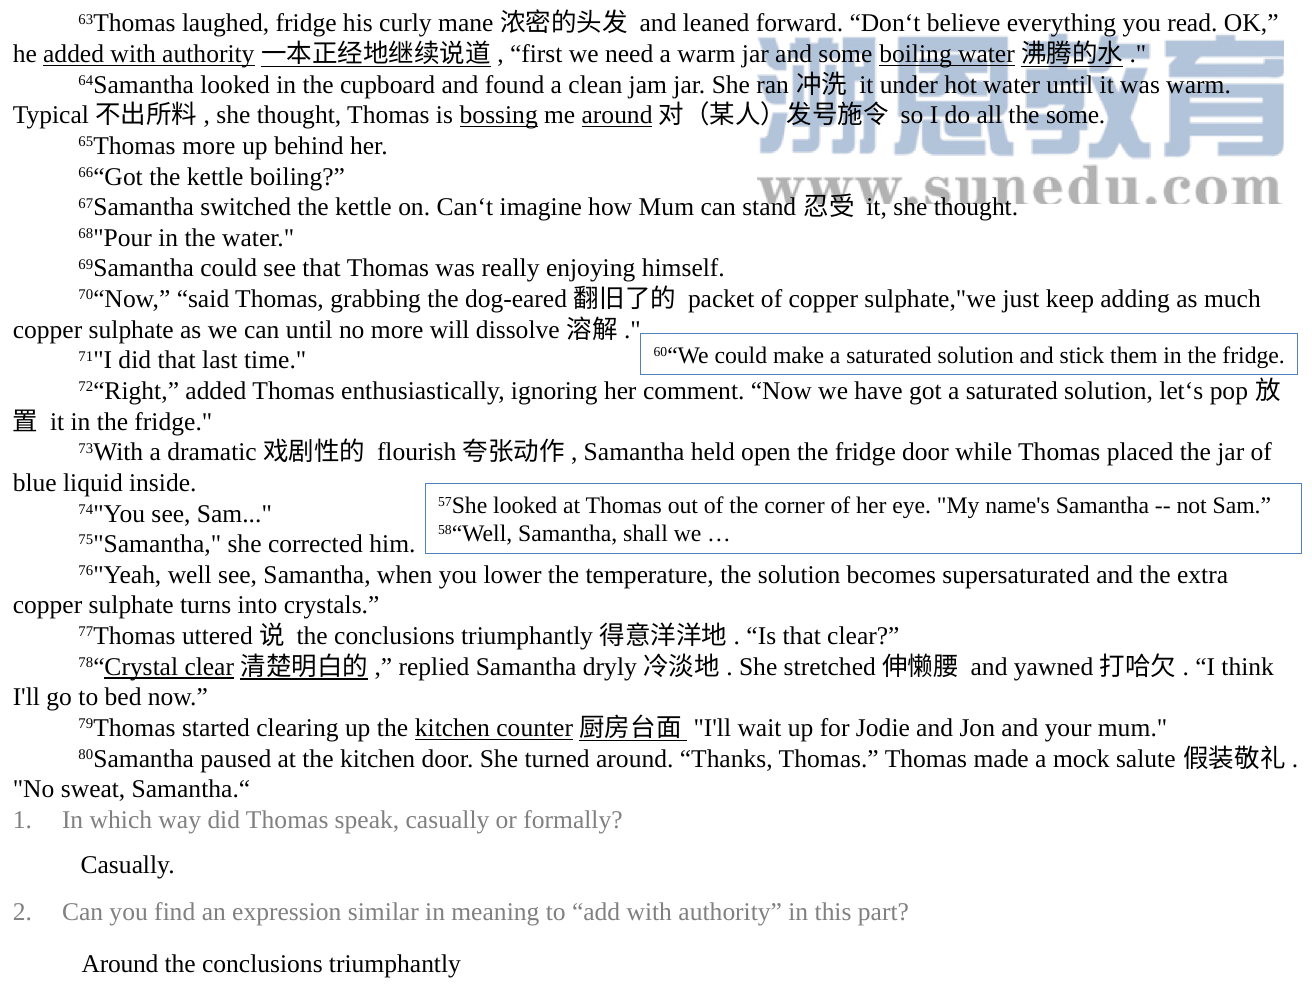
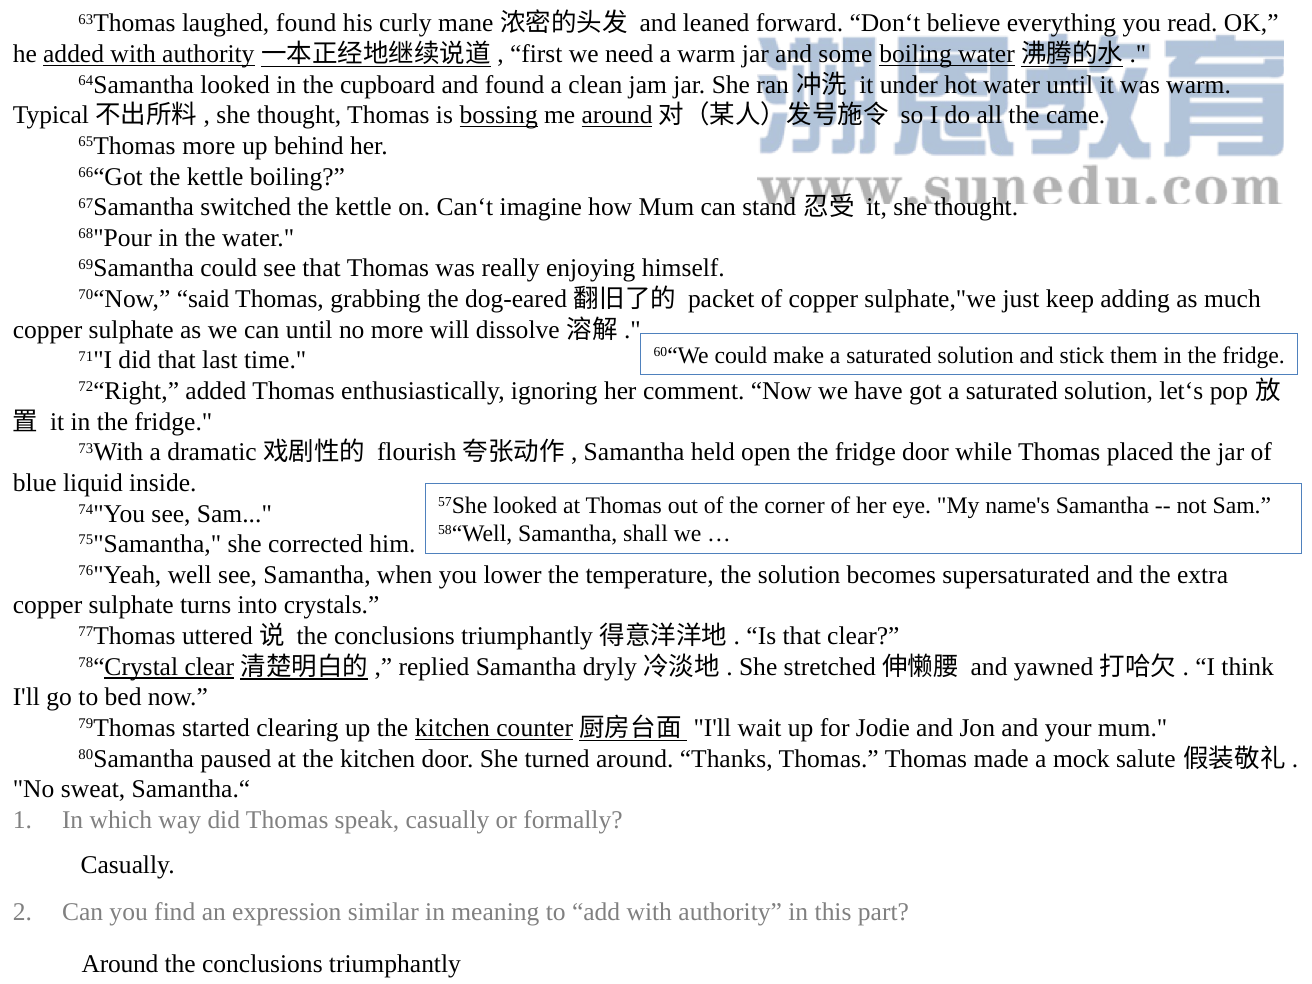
laughed fridge: fridge -> found (306, 24)
the some: some -> came (1076, 115)
